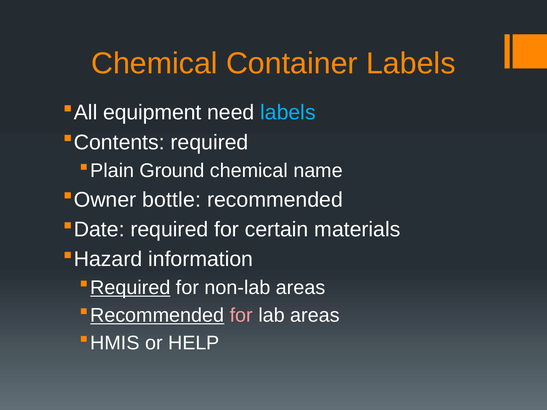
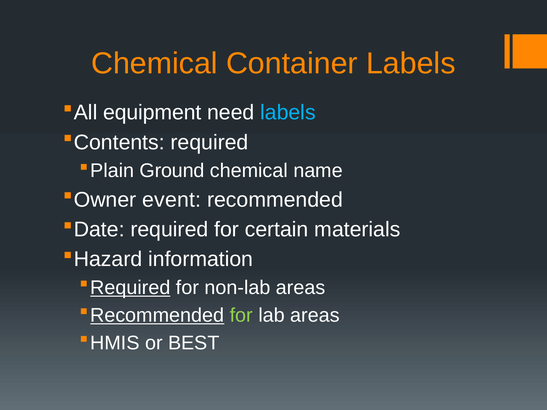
bottle: bottle -> event (172, 200)
for colour: pink -> light green (241, 316)
HELP: HELP -> BEST (194, 343)
